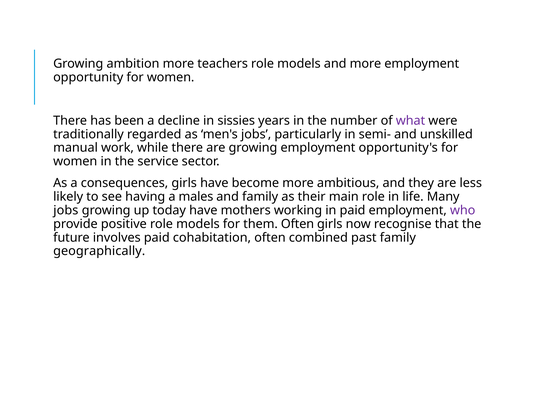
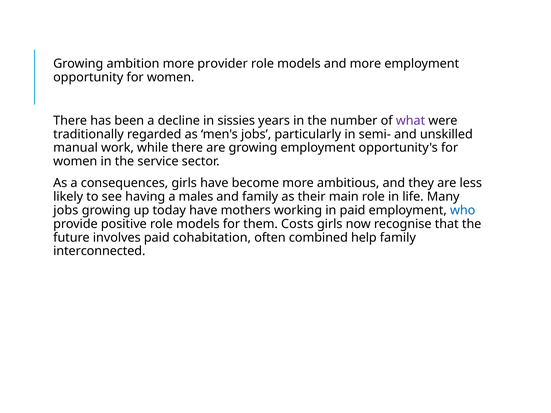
teachers: teachers -> provider (223, 64)
who colour: purple -> blue (463, 210)
them Often: Often -> Costs (297, 224)
past: past -> help (364, 238)
geographically: geographically -> interconnected (99, 251)
